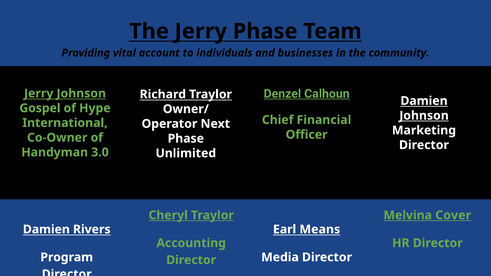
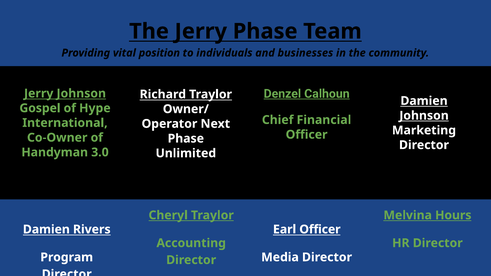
account: account -> position (159, 53)
Cover: Cover -> Hours (453, 215)
Earl Means: Means -> Officer (320, 230)
